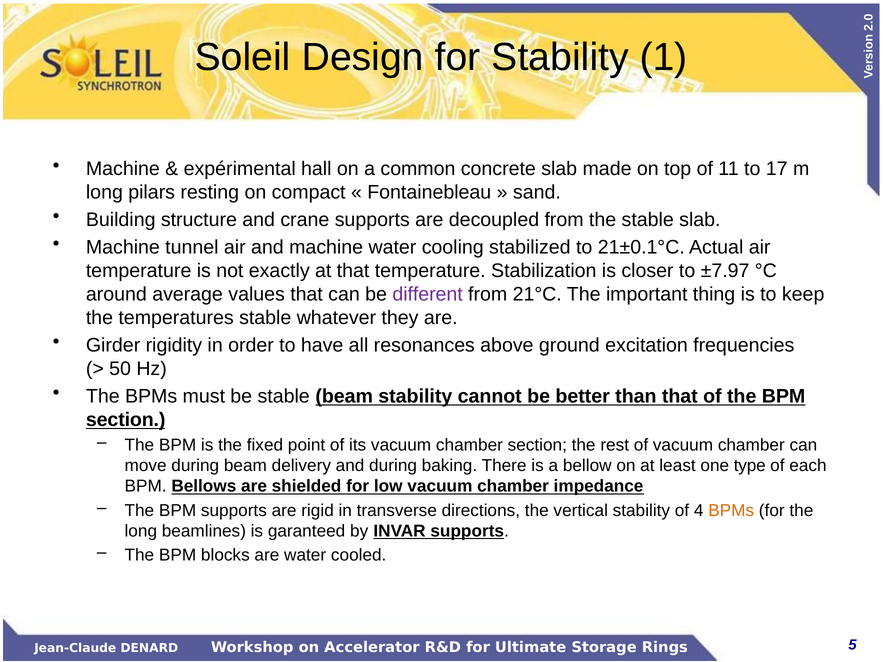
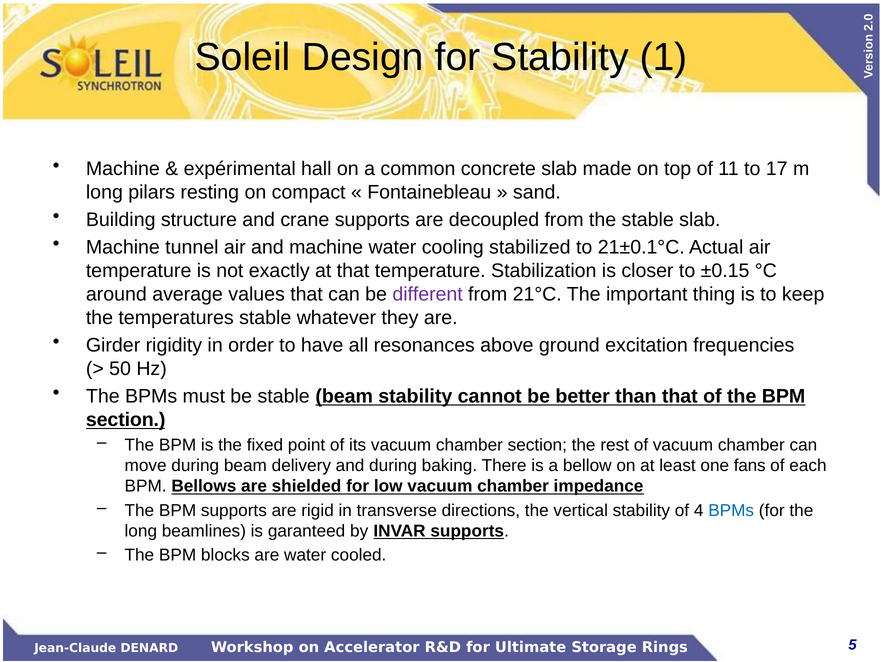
±7.97: ±7.97 -> ±0.15 (725, 271)
type: type -> fans (750, 466)
BPMs colour: orange -> blue (731, 511)
